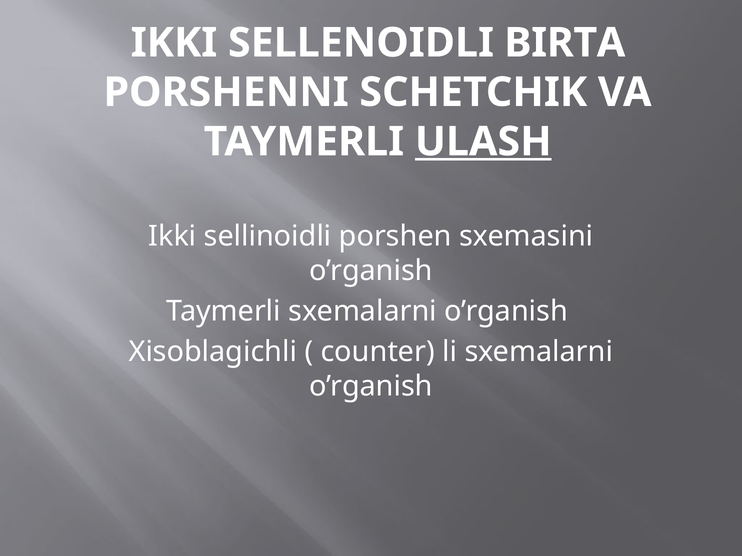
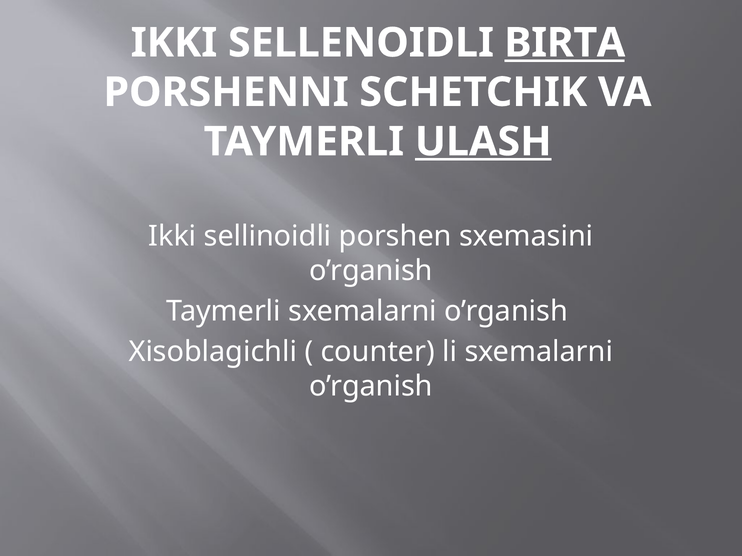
BIRTA underline: none -> present (565, 43)
